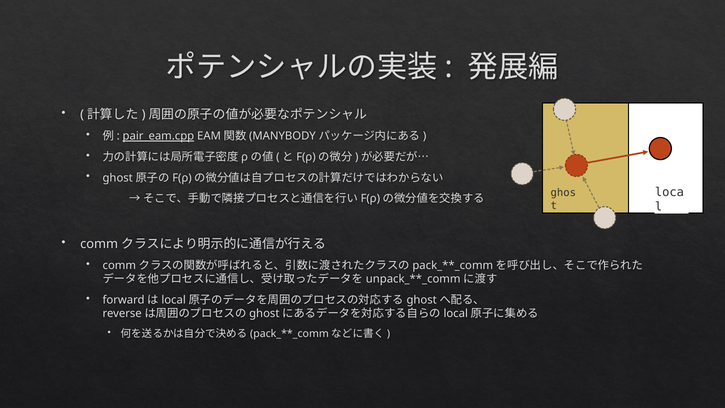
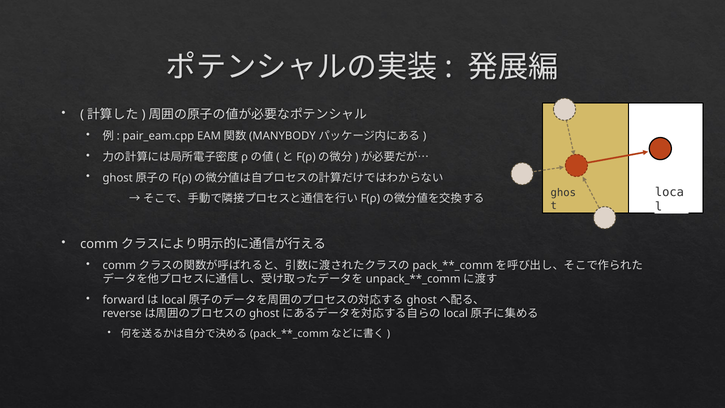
pair_eam.cpp underline: present -> none (158, 136)
